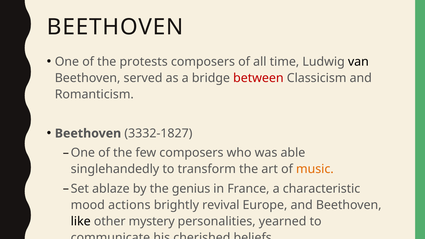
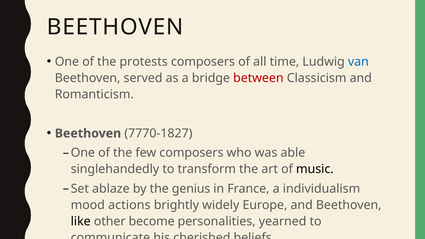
van colour: black -> blue (358, 62)
3332-1827: 3332-1827 -> 7770-1827 (158, 133)
music colour: orange -> black (315, 169)
characteristic: characteristic -> individualism (322, 189)
revival: revival -> widely (221, 205)
mystery: mystery -> become (152, 221)
